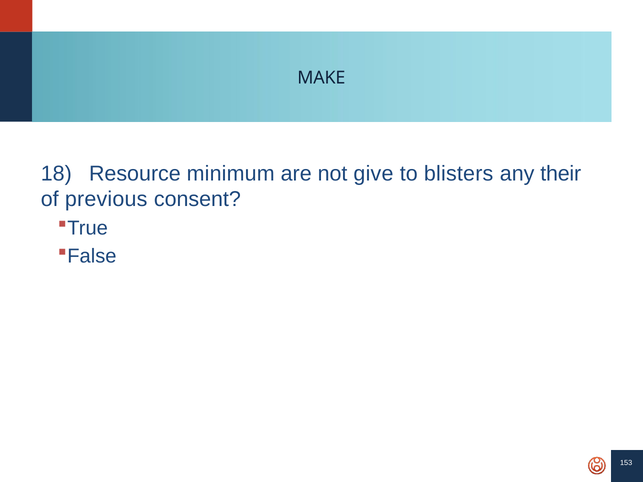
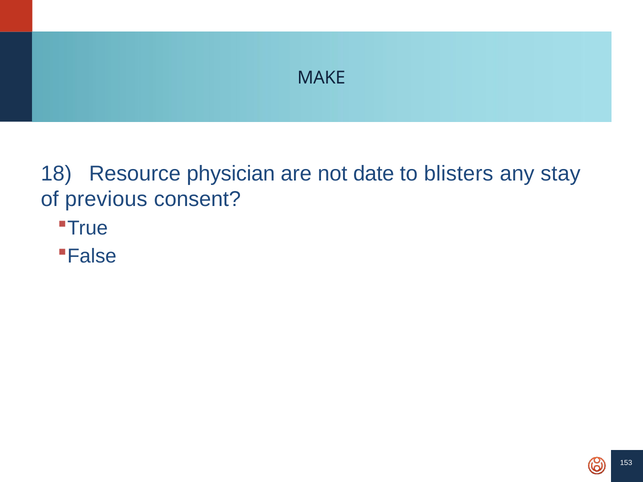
minimum: minimum -> physician (231, 174)
give: give -> date (374, 174)
their: their -> stay (561, 174)
